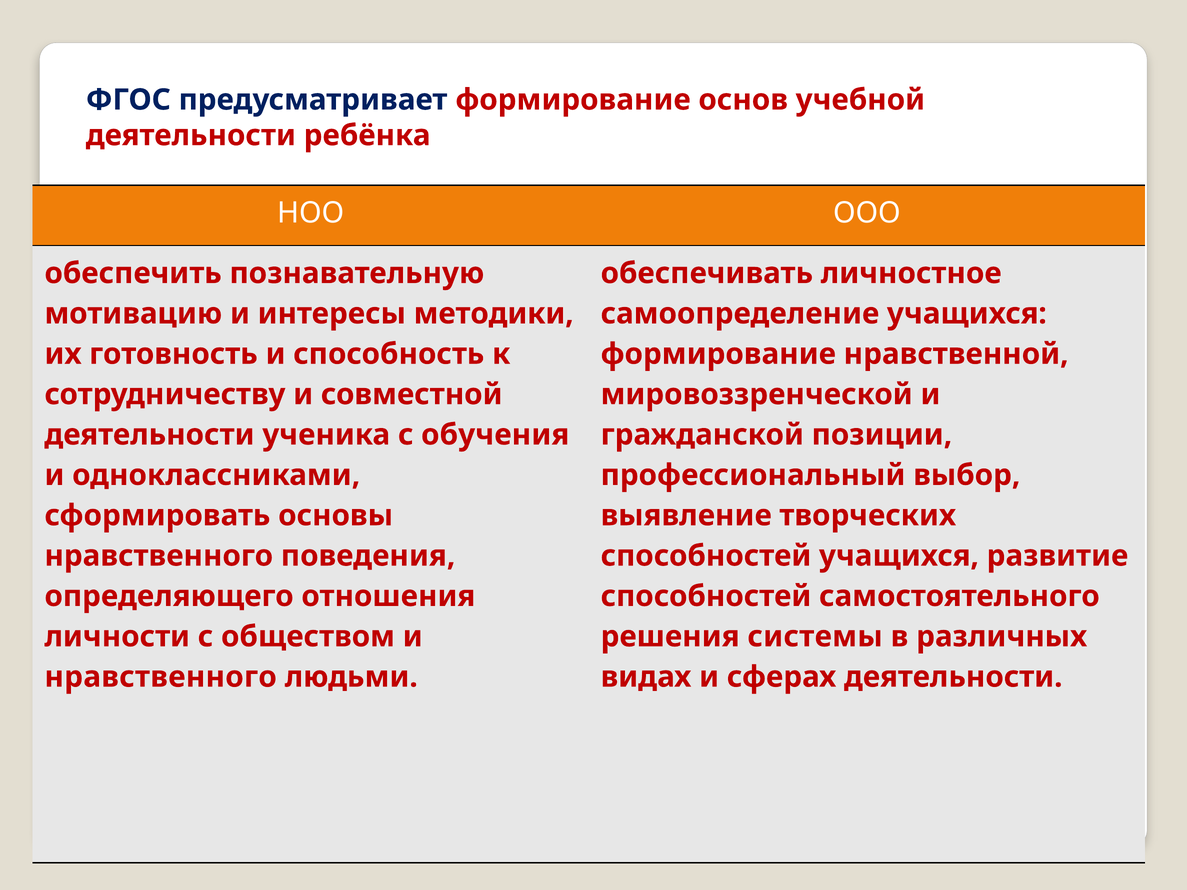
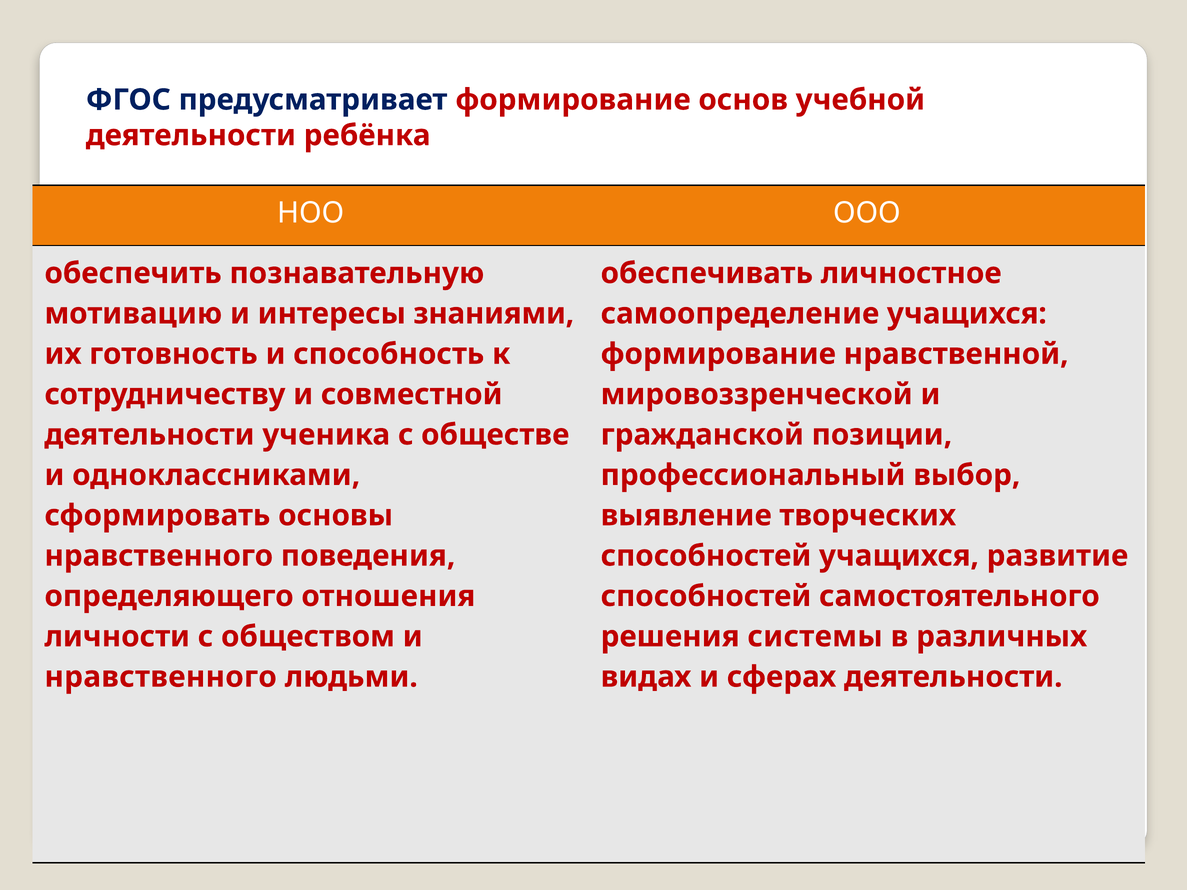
методики: методики -> знаниями (494, 314)
обучения: обучения -> обществе (495, 435)
